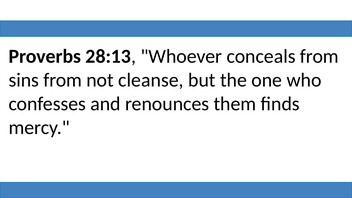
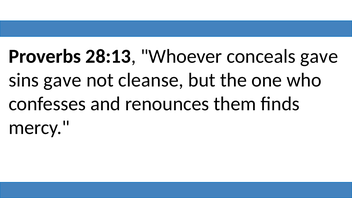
conceals from: from -> gave (319, 56)
sins from: from -> gave (63, 80)
